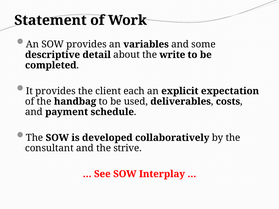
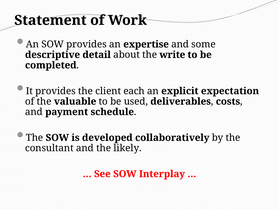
variables: variables -> expertise (146, 44)
handbag: handbag -> valuable (75, 102)
strive: strive -> likely (128, 148)
